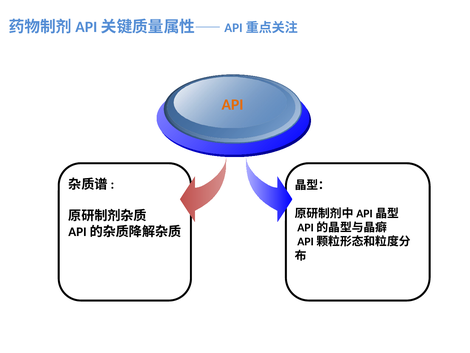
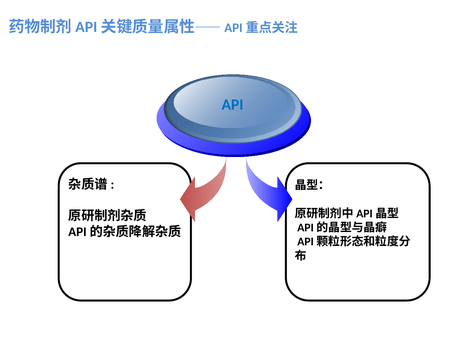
API colour: orange -> blue (232, 105)
